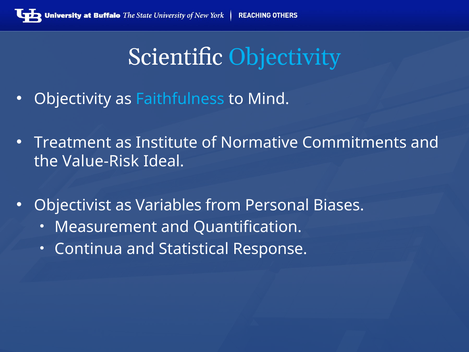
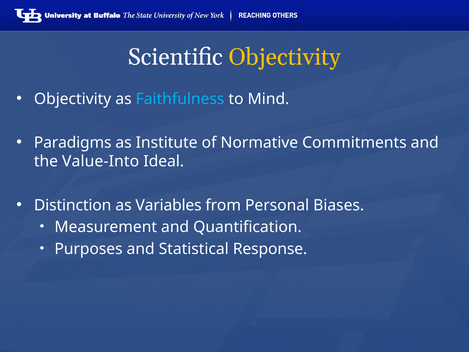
Objectivity colour: light blue -> yellow (285, 57)
Treatment: Treatment -> Paradigms (73, 143)
Value-Risk: Value-Risk -> Value-Into (101, 161)
Objectivist: Objectivist -> Distinction (73, 205)
Continua: Continua -> Purposes (89, 249)
